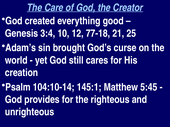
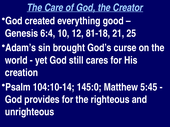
3:4: 3:4 -> 6:4 (48, 33)
77-18: 77-18 -> 81-18 (98, 33)
145:1: 145:1 -> 145:0 (89, 87)
